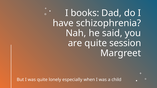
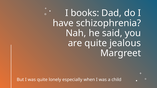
session: session -> jealous (125, 43)
